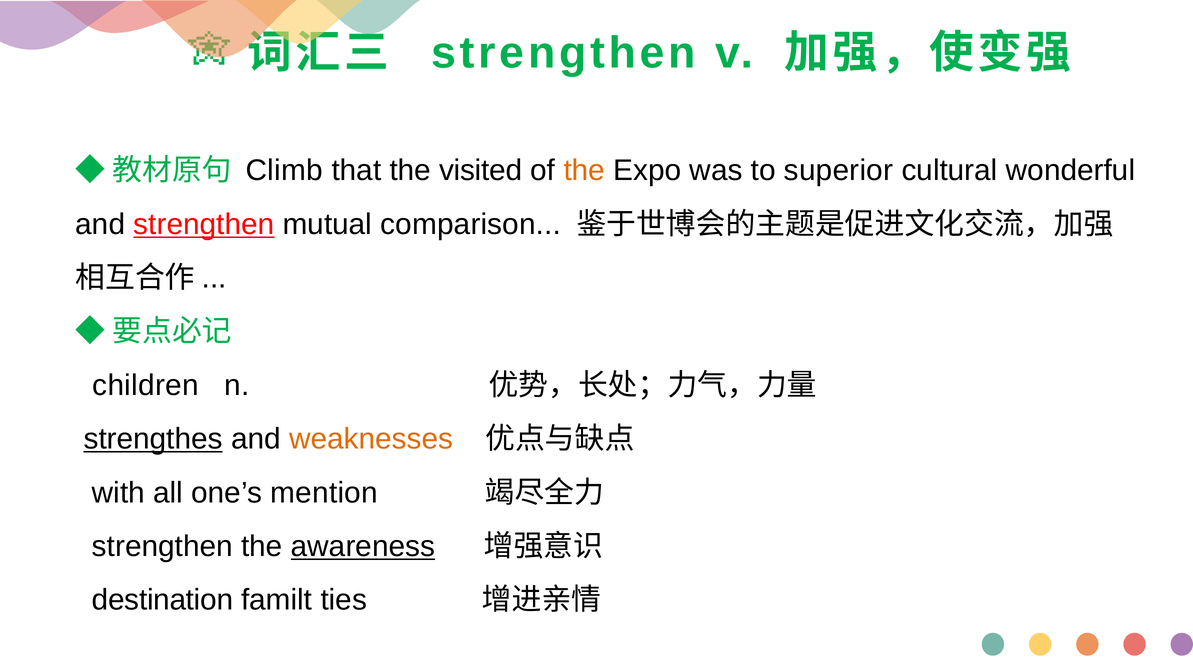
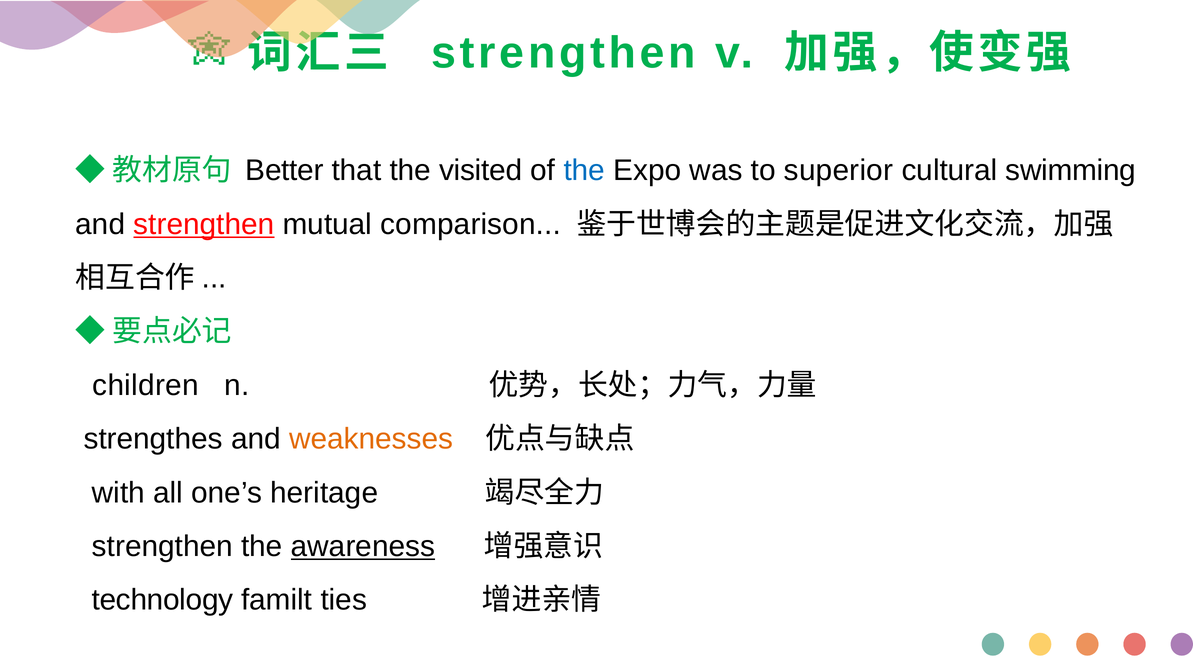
Climb: Climb -> Better (285, 171)
the colour: orange -> blue (584, 171)
wonderful: wonderful -> swimming (1071, 171)
strengthes underline: present -> none (153, 439)
mention: mention -> heritage (324, 493)
destination: destination -> technology (163, 600)
